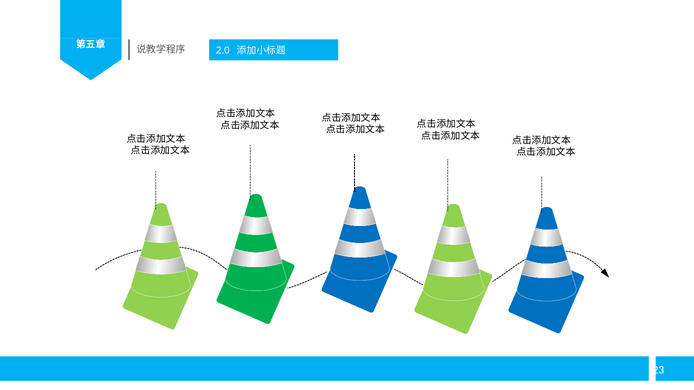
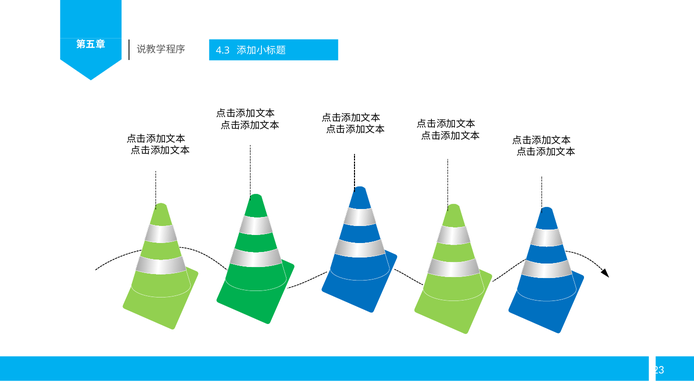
2.0: 2.0 -> 4.3 (223, 51)
